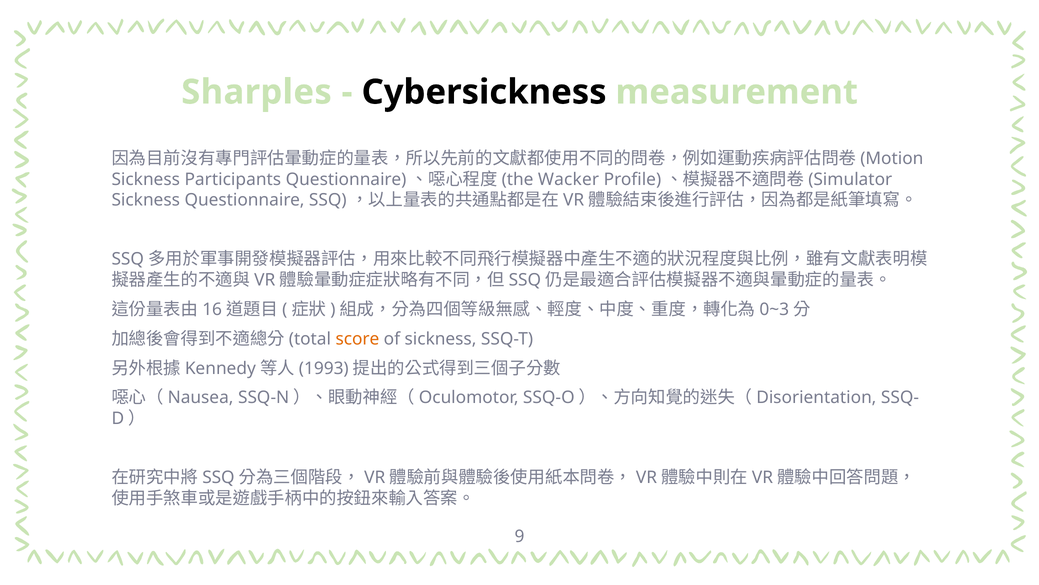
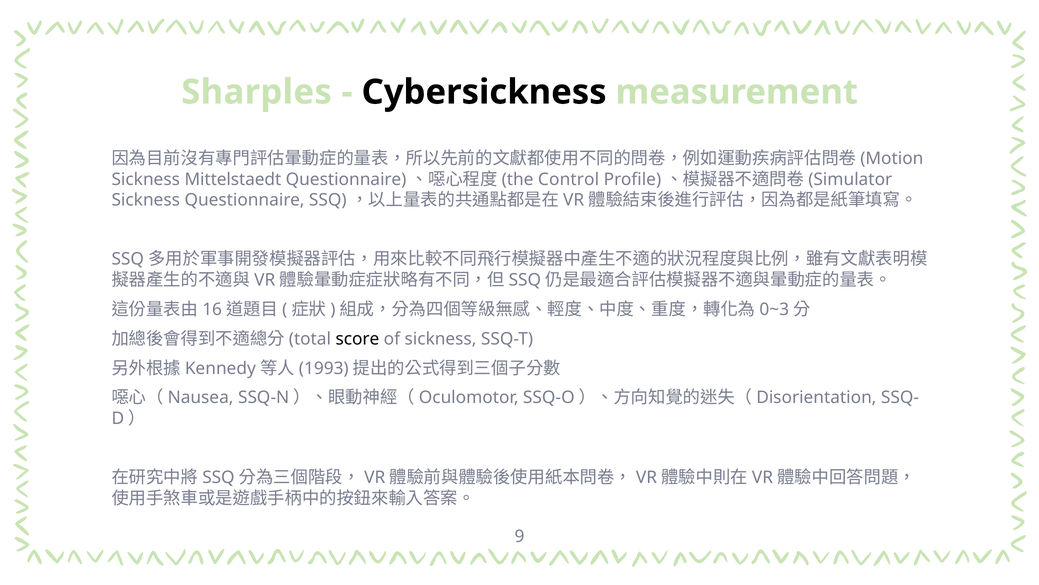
Participants: Participants -> Mittelstaedt (233, 179)
Wacker: Wacker -> Control (569, 179)
score colour: orange -> black (357, 339)
